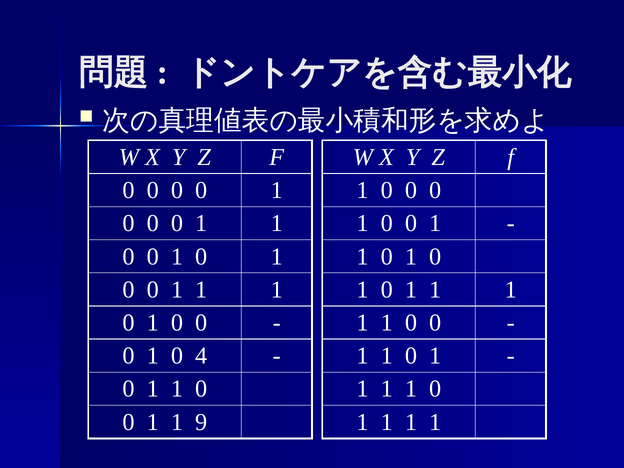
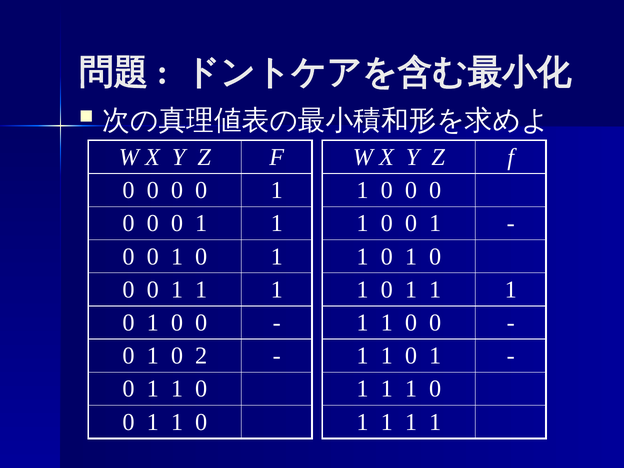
4: 4 -> 2 (201, 356)
9: 9 -> 0 (201, 422)
